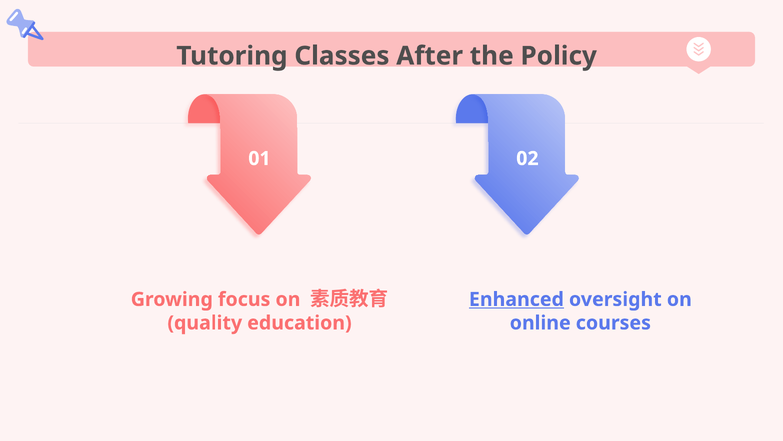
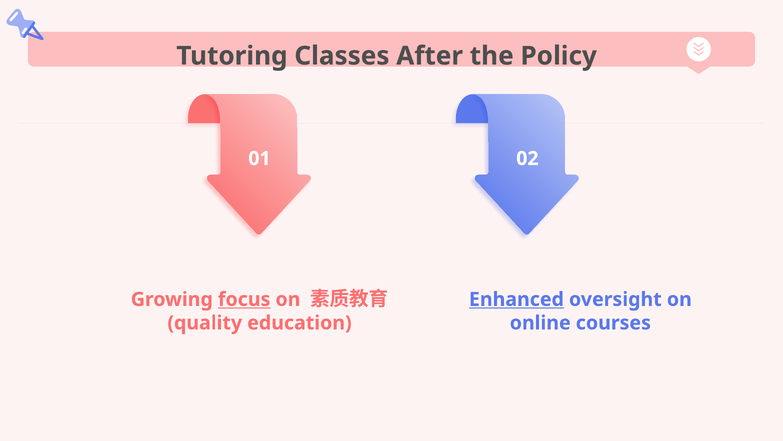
focus underline: none -> present (244, 299)
